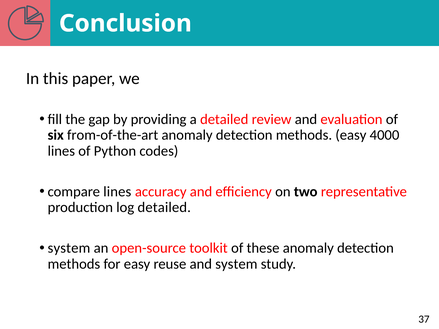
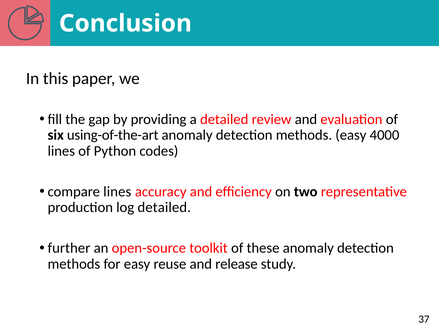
from-of-the-art: from-of-the-art -> using-of-the-art (113, 135)
system: system -> further (69, 248)
and system: system -> release (236, 264)
